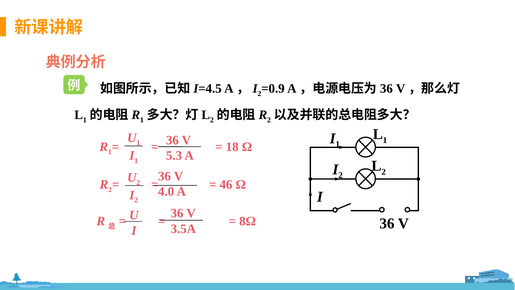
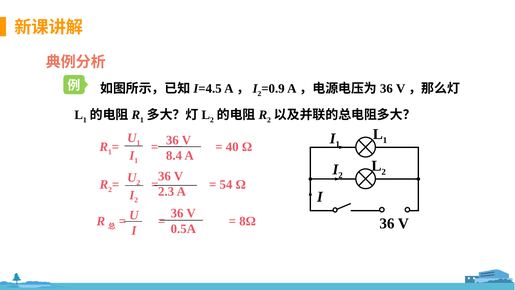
18: 18 -> 40 (232, 147)
5.3: 5.3 -> 8.4 (174, 156)
46: 46 -> 54 (226, 184)
4.0: 4.0 -> 2.3 (166, 191)
3.5A: 3.5A -> 0.5A (183, 229)
